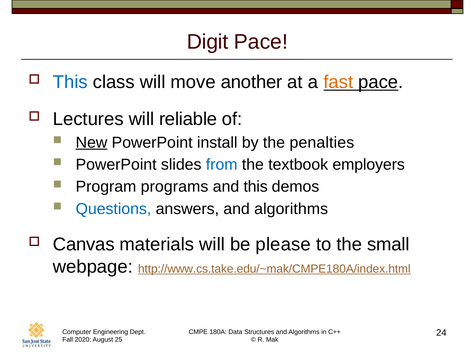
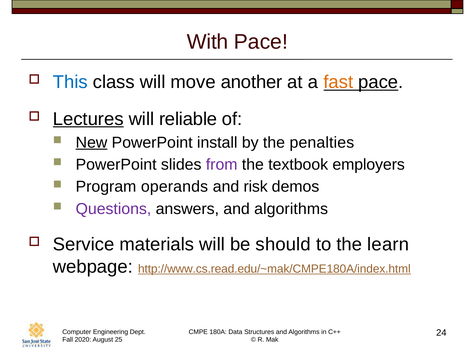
Digit: Digit -> With (208, 42)
Lectures underline: none -> present (88, 119)
from colour: blue -> purple (222, 165)
programs: programs -> operands (174, 187)
and this: this -> risk (256, 187)
Questions colour: blue -> purple (113, 209)
Canvas: Canvas -> Service (84, 245)
please: please -> should (283, 245)
small: small -> learn (388, 245)
http://www.cs.take.edu/~mak/CMPE180A/index.html: http://www.cs.take.edu/~mak/CMPE180A/index.html -> http://www.cs.read.edu/~mak/CMPE180A/index.html (274, 269)
